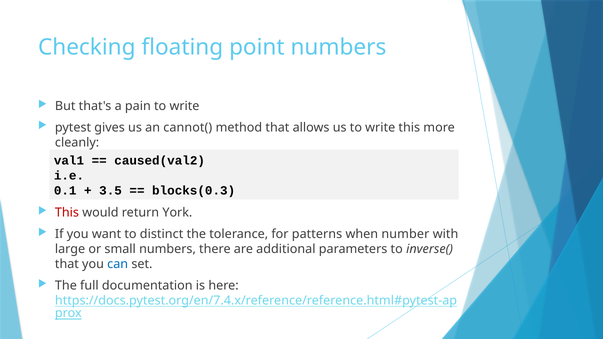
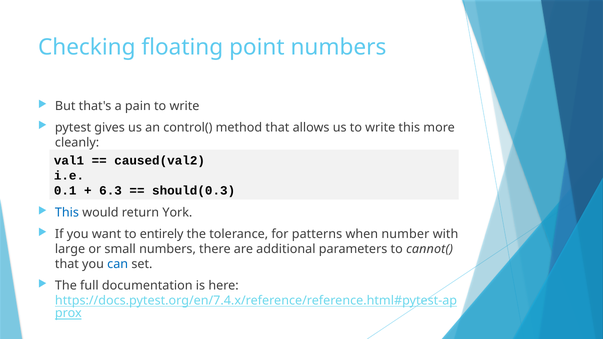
cannot(: cannot( -> control( (188, 128)
3.5: 3.5 -> 6.3 (111, 191)
blocks(0.3: blocks(0.3 -> should(0.3 (194, 191)
This colour: red -> blue (67, 213)
distinct: distinct -> entirely (162, 234)
inverse(: inverse( -> cannot( (430, 249)
